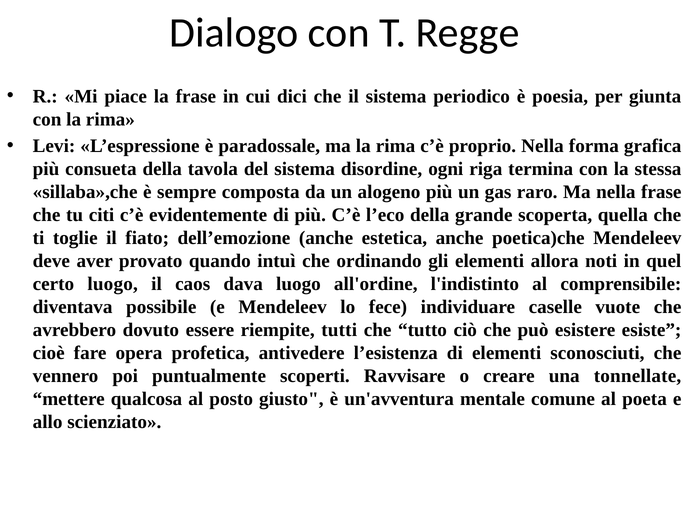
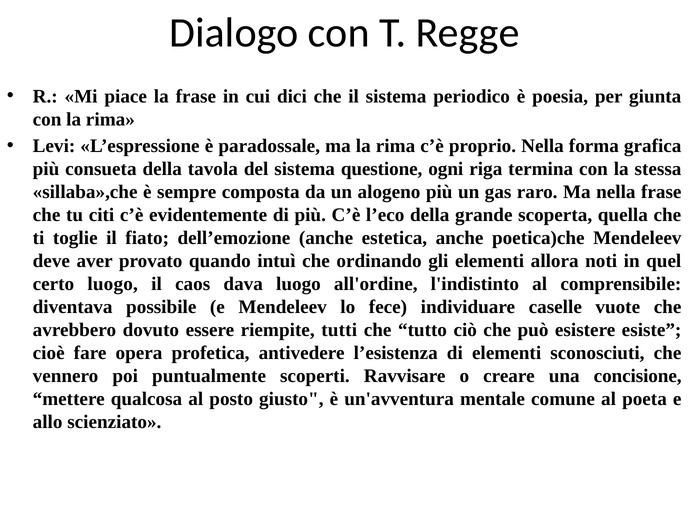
disordine: disordine -> questione (382, 169)
tonnellate: tonnellate -> concisione (638, 376)
